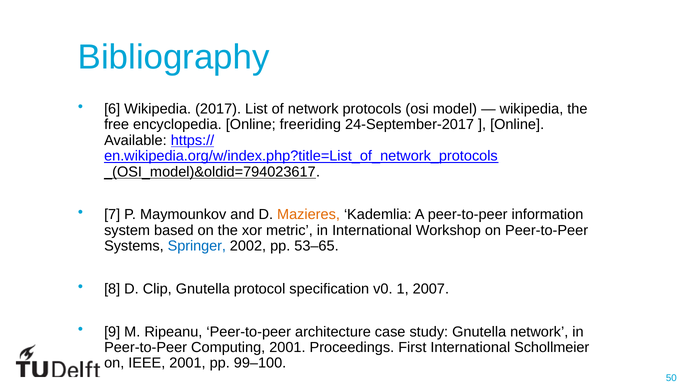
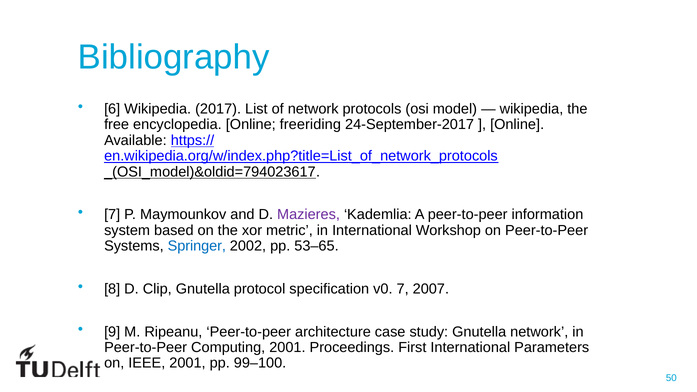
Mazieres colour: orange -> purple (308, 215)
v0 1: 1 -> 7 (403, 289)
Schollmeier: Schollmeier -> Parameters (552, 348)
